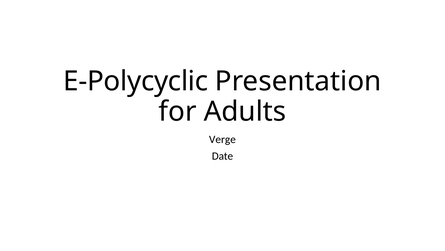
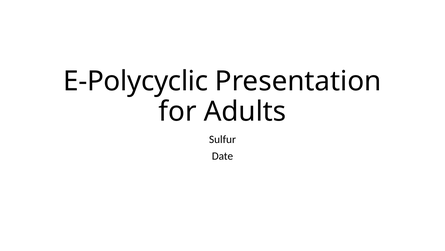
Verge: Verge -> Sulfur (222, 139)
